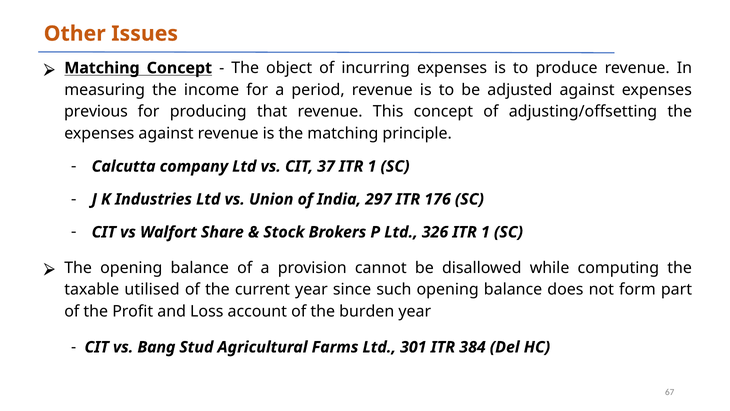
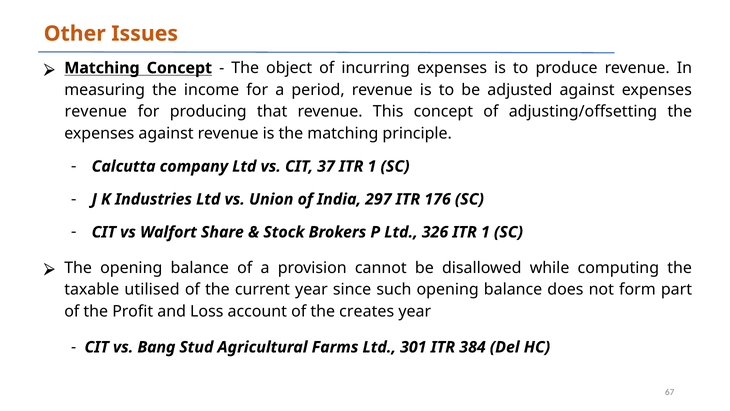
previous: previous -> revenue (96, 112)
burden: burden -> creates (367, 311)
